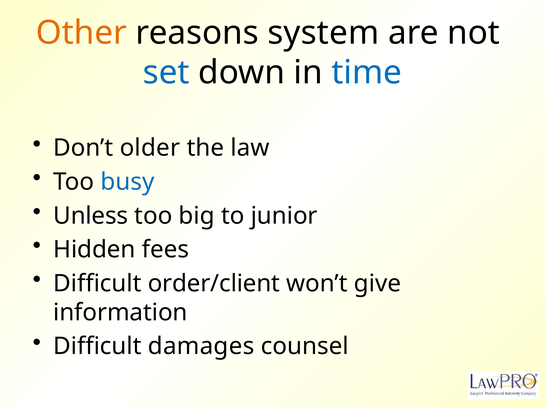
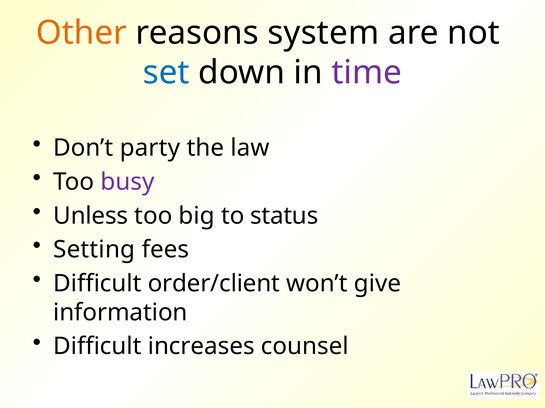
time colour: blue -> purple (367, 73)
older: older -> party (150, 148)
busy colour: blue -> purple (127, 182)
junior: junior -> status (284, 216)
Hidden: Hidden -> Setting (94, 250)
damages: damages -> increases (201, 347)
